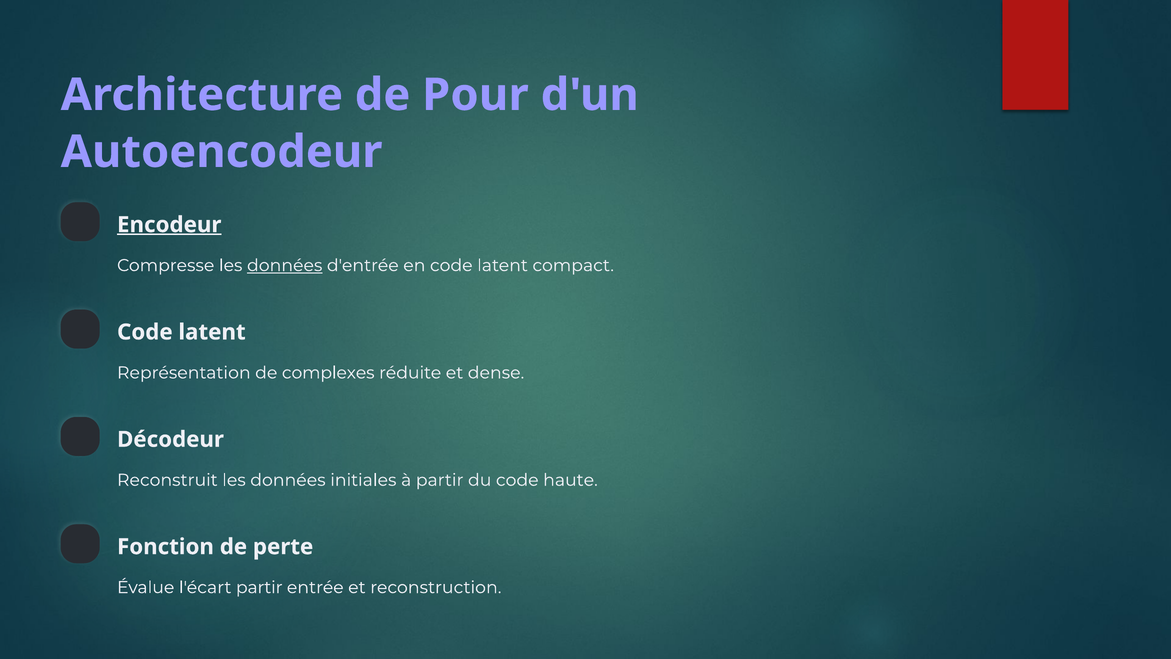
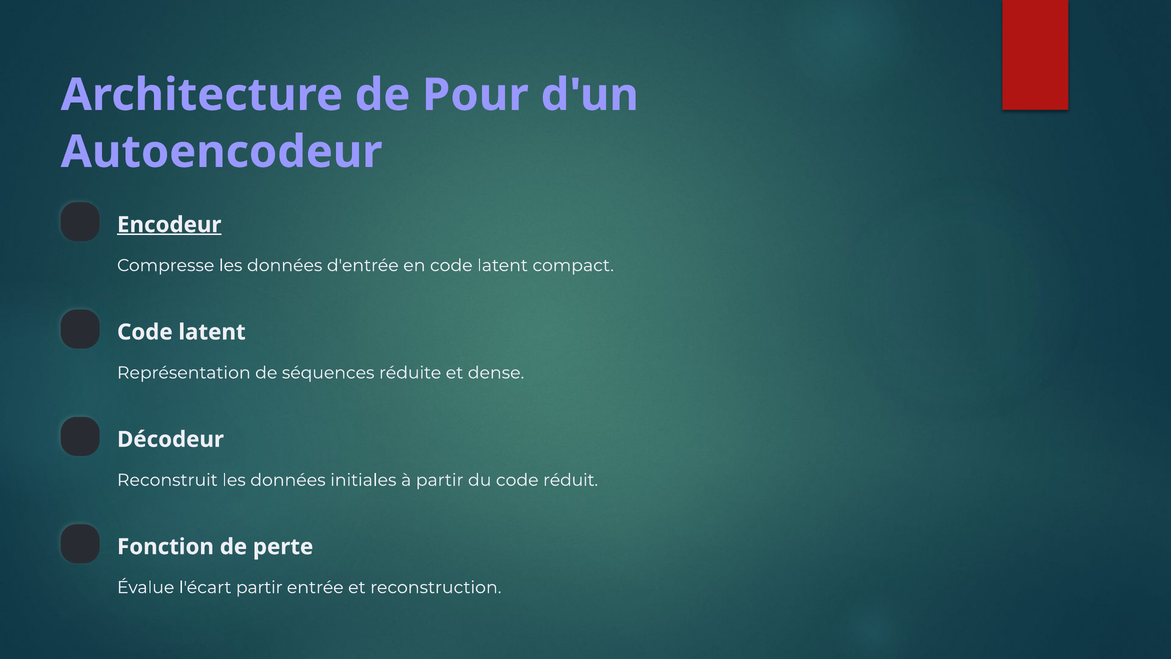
données underline: present -> none (285, 265)
complexes: complexes -> séquences (328, 373)
haute: haute -> réduit (571, 480)
